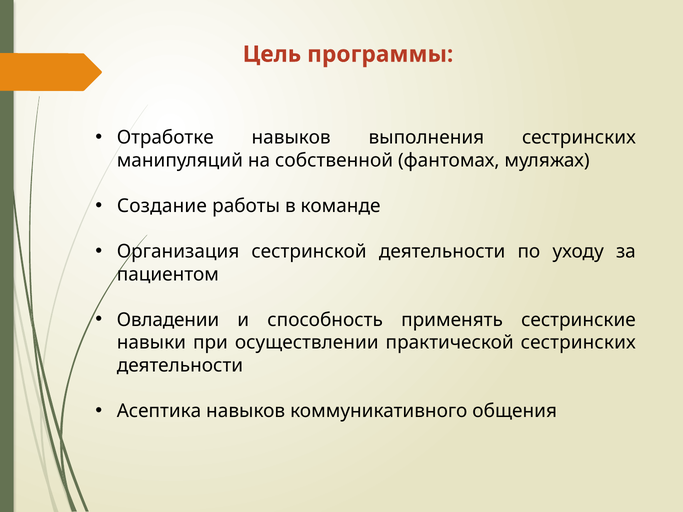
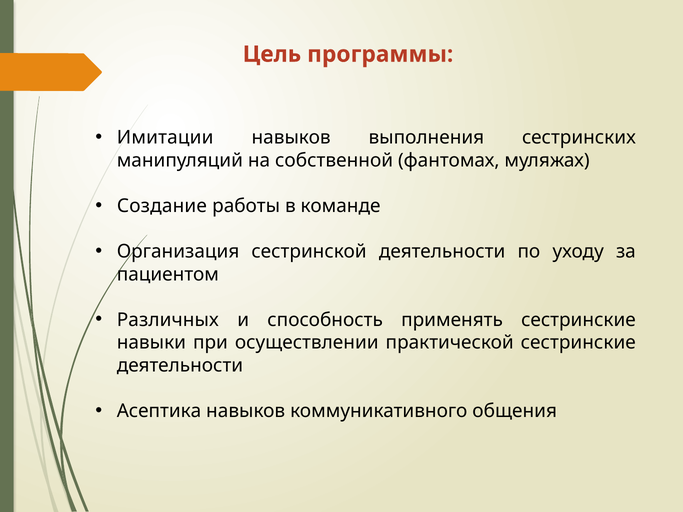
Отработке: Отработке -> Имитации (165, 138)
Овладении: Овладении -> Различных (168, 320)
практической сестринских: сестринских -> сестринские (578, 343)
